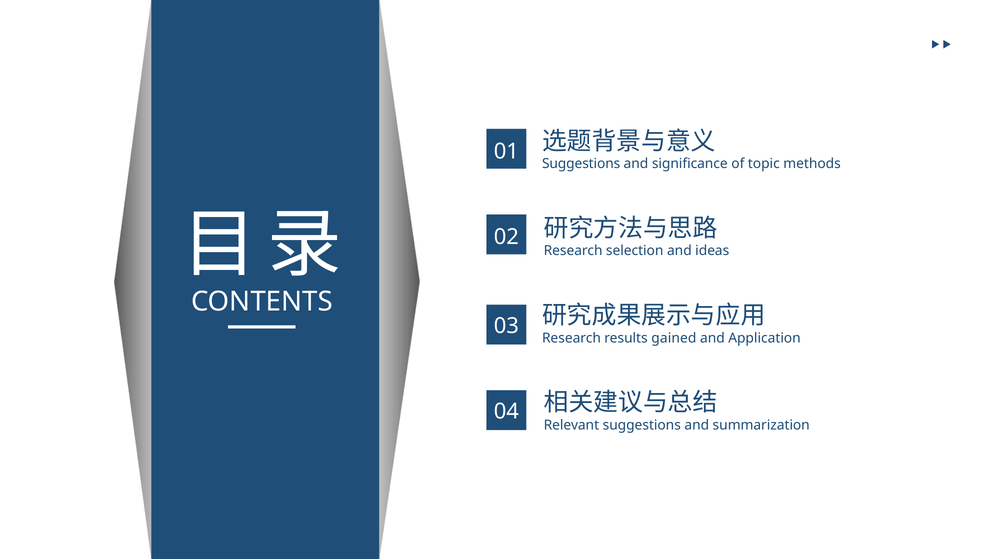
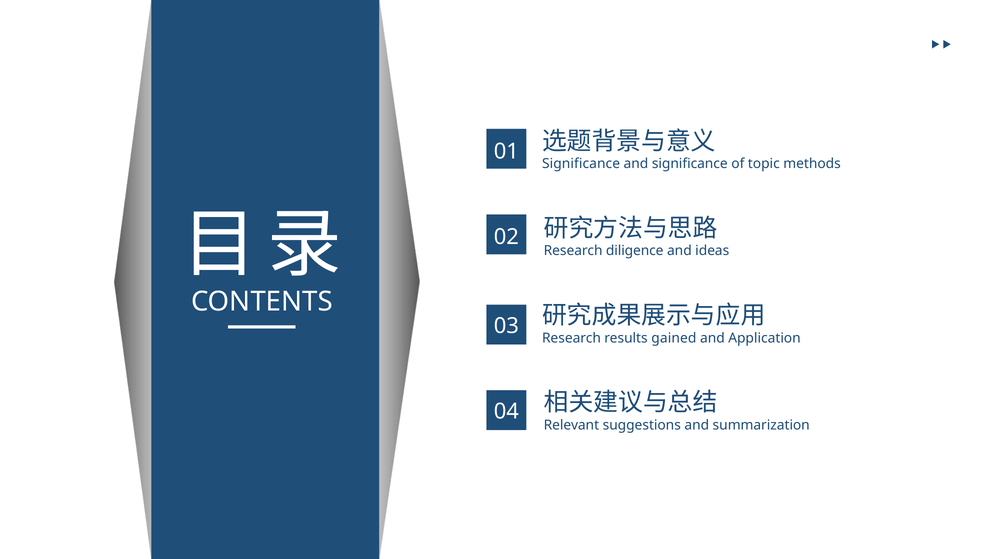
Suggestions: Suggestions -> Significance (581, 164)
selection: selection -> diligence (635, 251)
